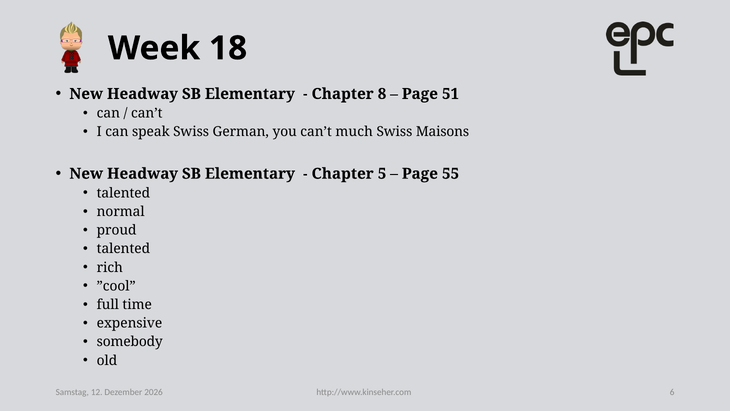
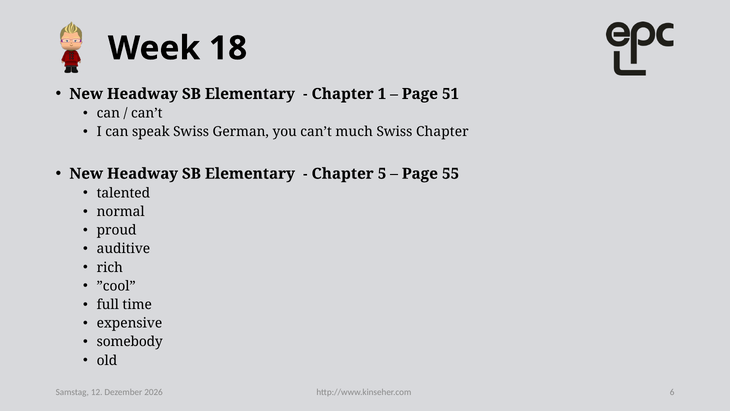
8: 8 -> 1 (382, 94)
Swiss Maisons: Maisons -> Chapter (442, 132)
talented: talented -> auditive (123, 249)
